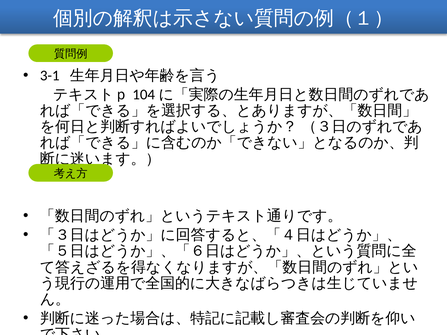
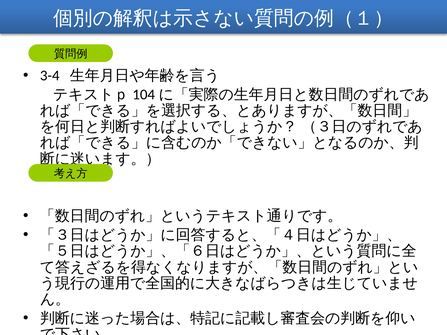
3-1: 3-1 -> 3-4 (50, 76)
